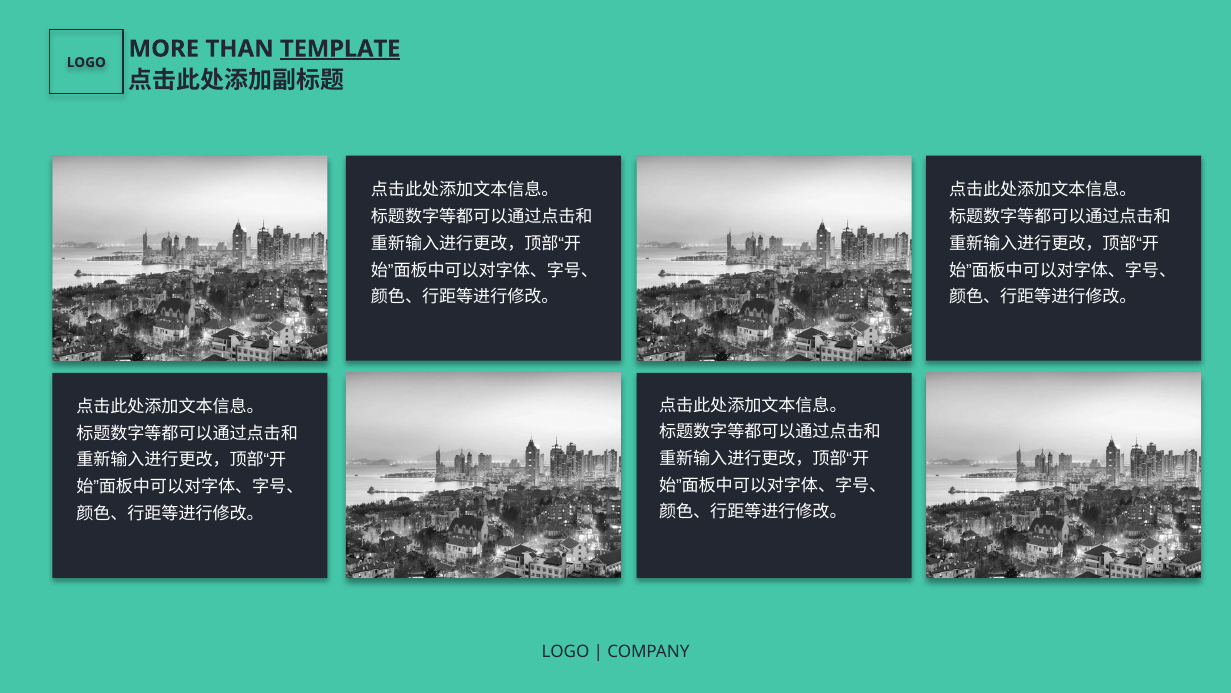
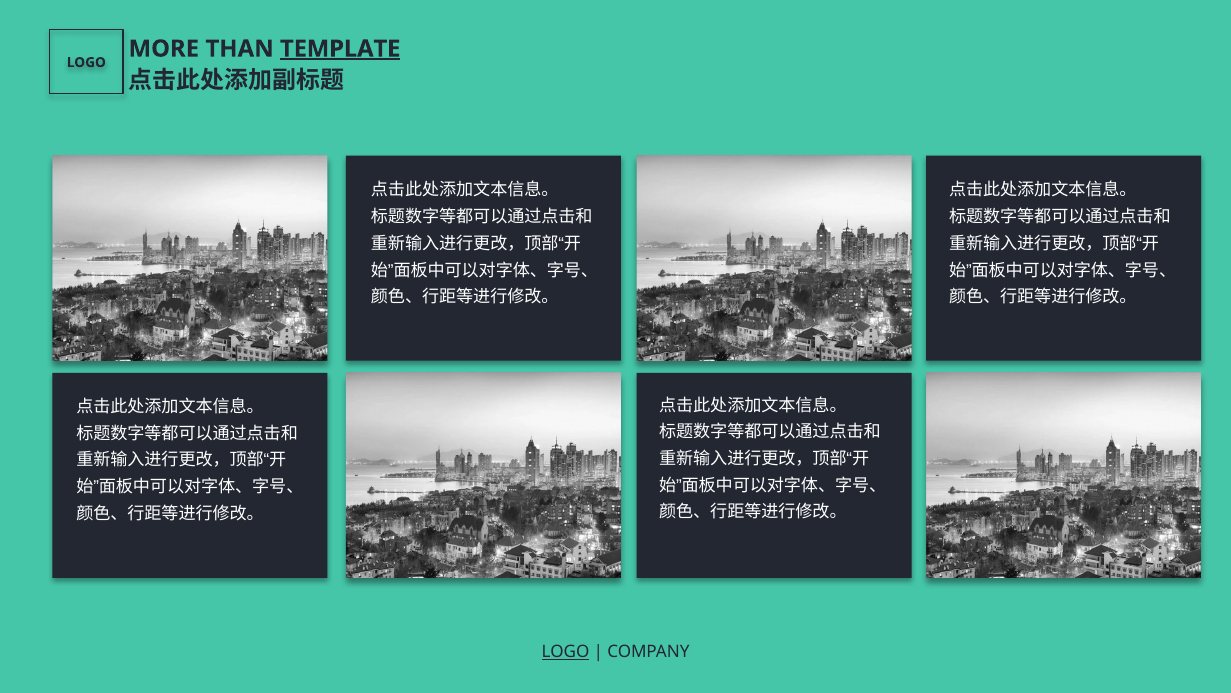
LOGO underline: none -> present (566, 651)
